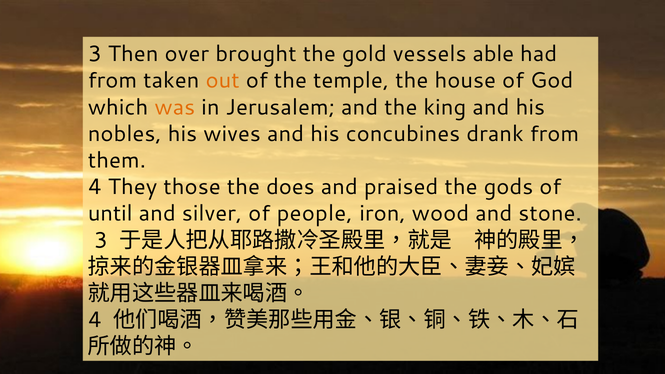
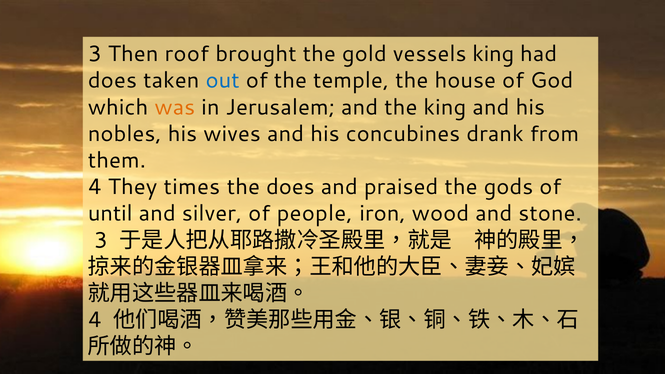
over: over -> roof (187, 54)
vessels able: able -> king (493, 54)
from: from -> does (112, 81)
out colour: orange -> blue (223, 81)
those: those -> times (192, 187)
